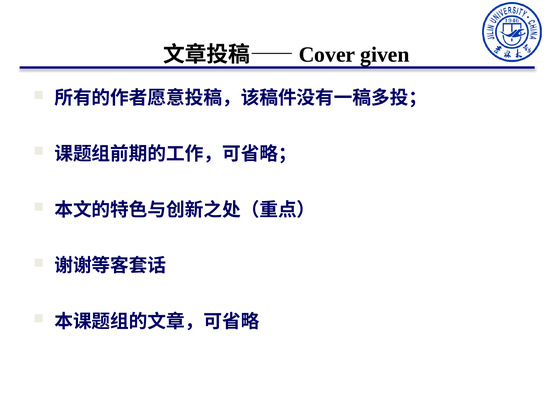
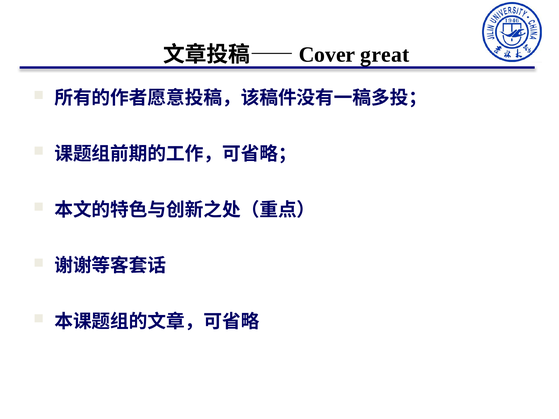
given: given -> great (385, 55)
